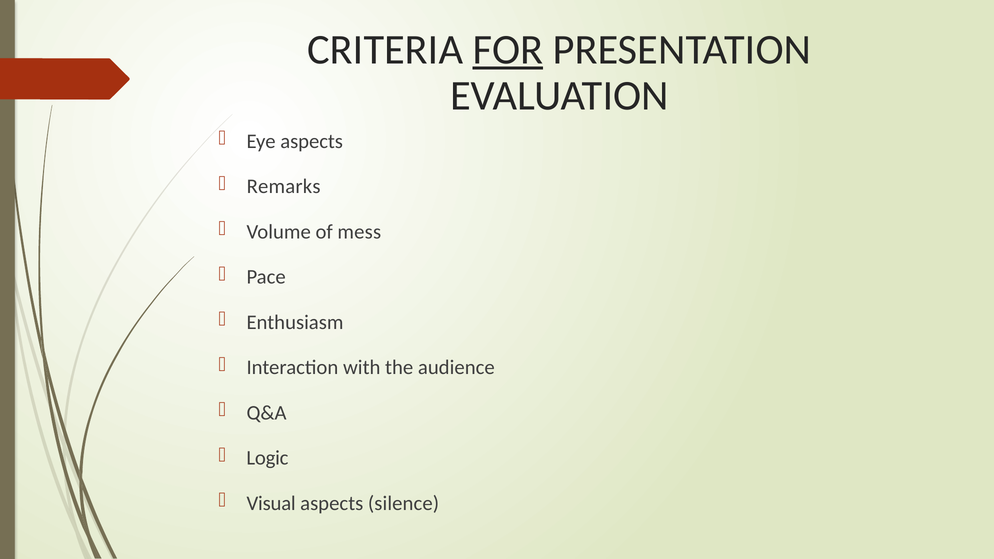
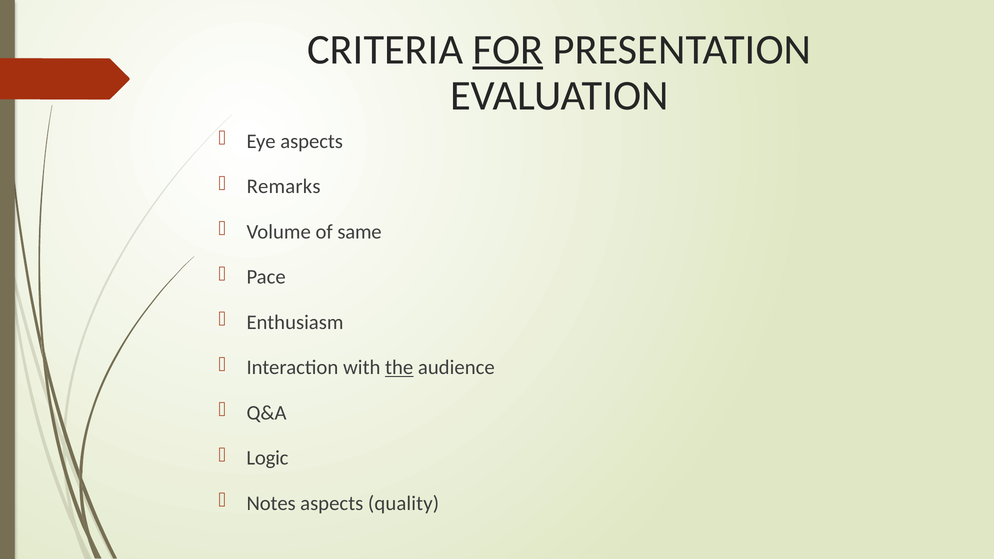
mess: mess -> same (360, 232)
the underline: none -> present (399, 368)
Visual: Visual -> Notes (271, 503)
silence: silence -> quality (404, 503)
